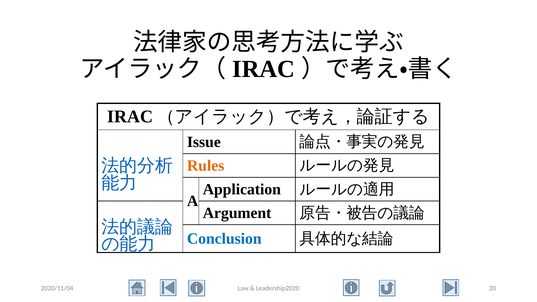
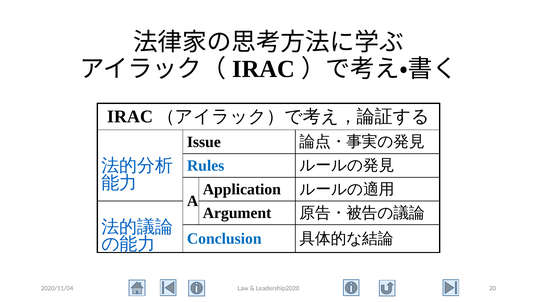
Rules colour: orange -> blue (206, 166)
